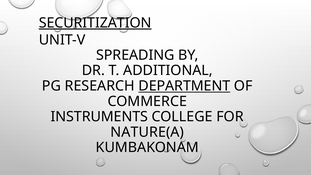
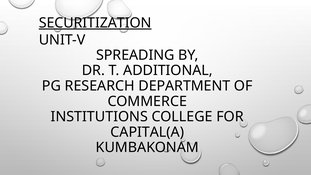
DEPARTMENT underline: present -> none (184, 86)
INSTRUMENTS: INSTRUMENTS -> INSTITUTIONS (99, 117)
NATURE(A: NATURE(A -> CAPITAL(A (147, 132)
